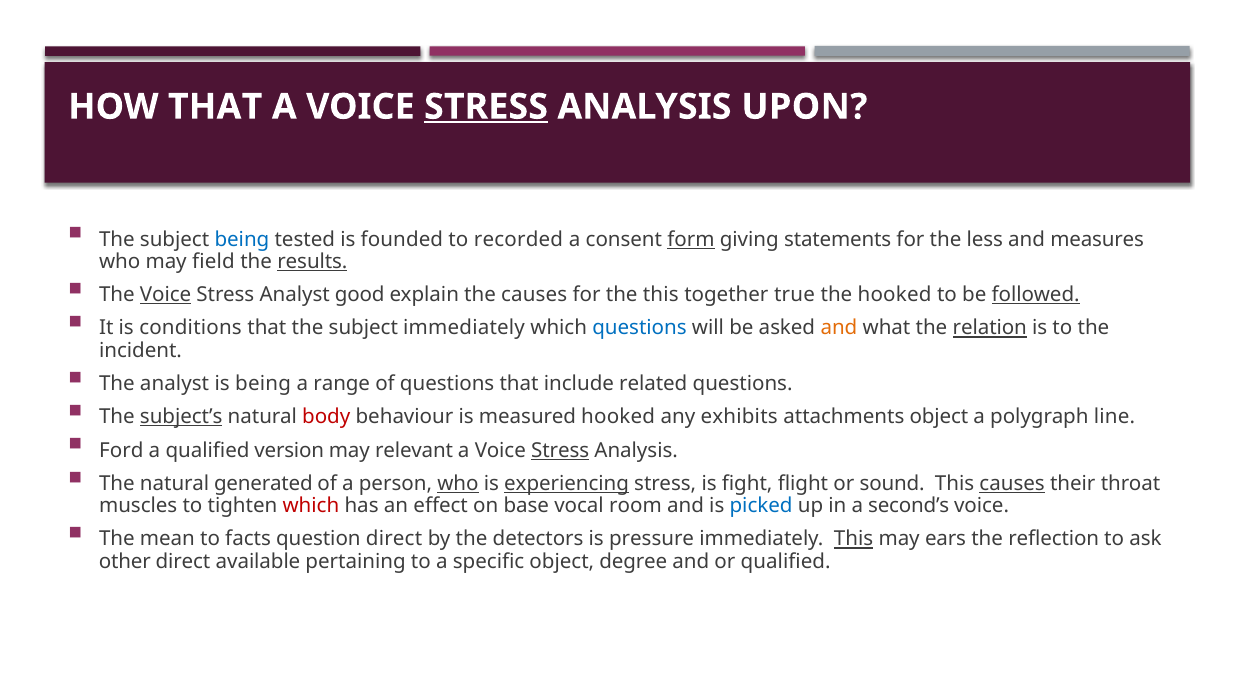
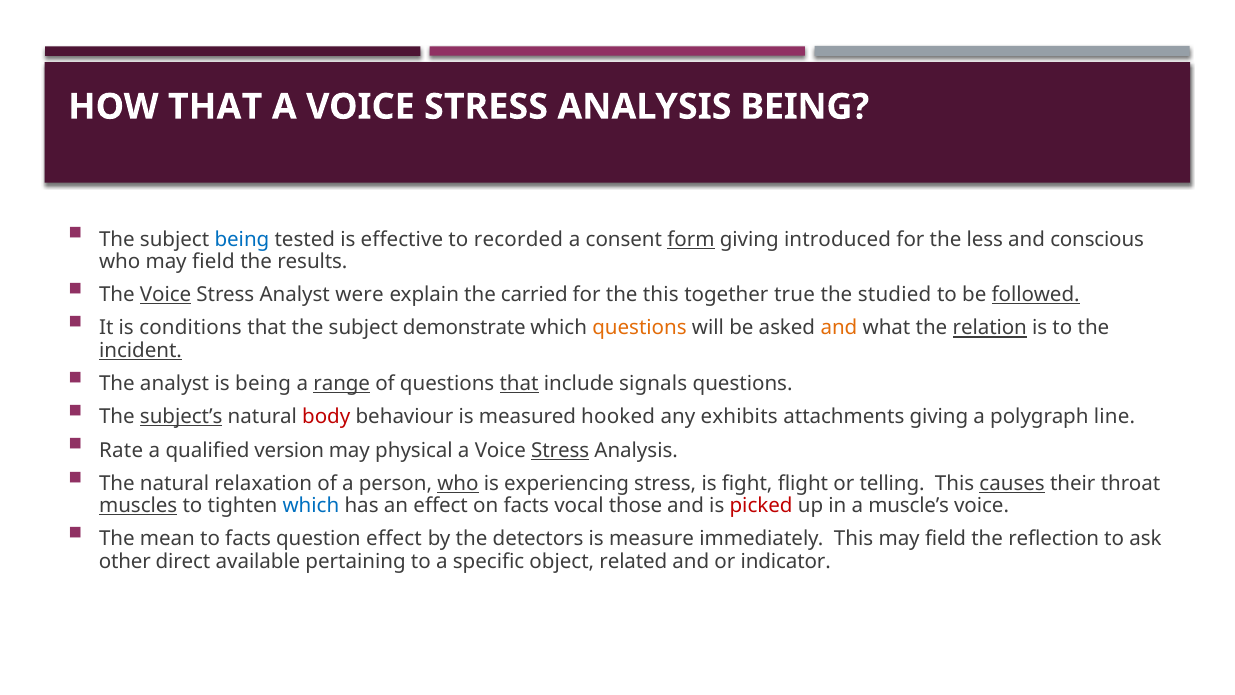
STRESS underline: present -> none (486, 107)
ANALYSIS UPON: UPON -> BEING (805, 107)
founded: founded -> effective (402, 239)
statements: statements -> introduced (838, 239)
measures: measures -> conscious (1097, 239)
results underline: present -> none (312, 261)
good: good -> were (360, 295)
the causes: causes -> carried (534, 295)
the hooked: hooked -> studied (895, 295)
subject immediately: immediately -> demonstrate (464, 328)
questions colour: blue -> orange (639, 328)
incident underline: none -> present (141, 350)
range underline: none -> present (342, 384)
that underline: none -> present (519, 384)
related: related -> signals (653, 384)
attachments object: object -> giving (939, 417)
Ford: Ford -> Rate (121, 450)
relevant: relevant -> physical (414, 450)
generated: generated -> relaxation (263, 483)
experiencing underline: present -> none (567, 483)
sound: sound -> telling (892, 483)
muscles underline: none -> present (138, 506)
which colour: red -> blue (311, 506)
on base: base -> facts (526, 506)
room: room -> those (636, 506)
picked colour: blue -> red (761, 506)
second’s: second’s -> muscle’s (909, 506)
question direct: direct -> effect (394, 539)
pressure: pressure -> measure (652, 539)
This underline: present -> none (854, 539)
ears: ears -> field (946, 539)
degree: degree -> related (633, 561)
or qualified: qualified -> indicator (786, 561)
